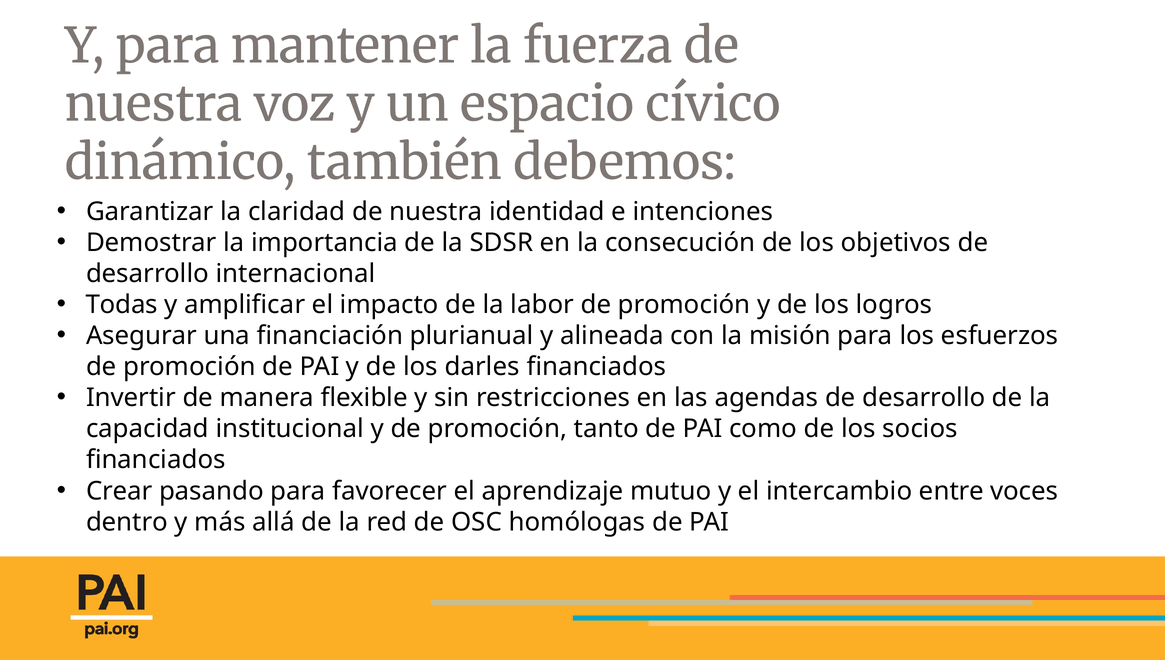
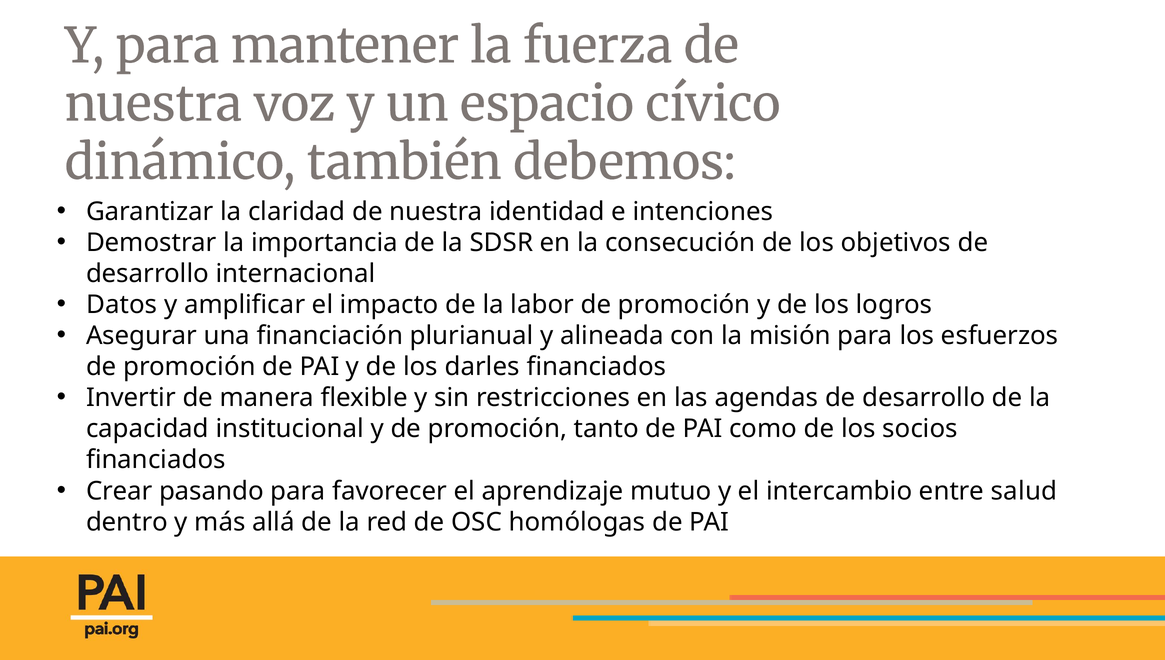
Todas: Todas -> Datos (122, 305)
voces: voces -> salud (1024, 491)
